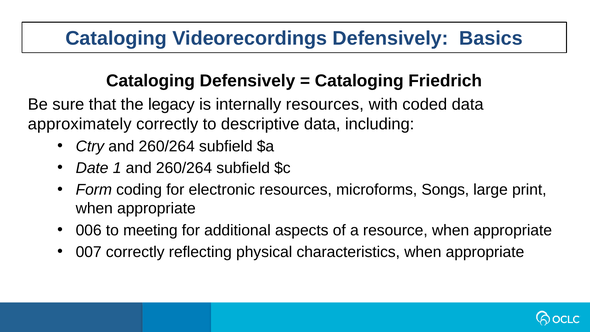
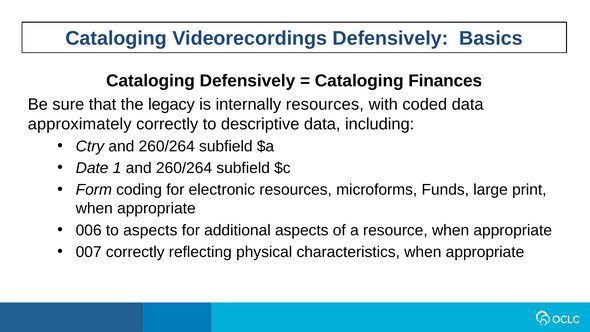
Friedrich: Friedrich -> Finances (445, 81)
Songs: Songs -> Funds (445, 190)
to meeting: meeting -> aspects (150, 230)
